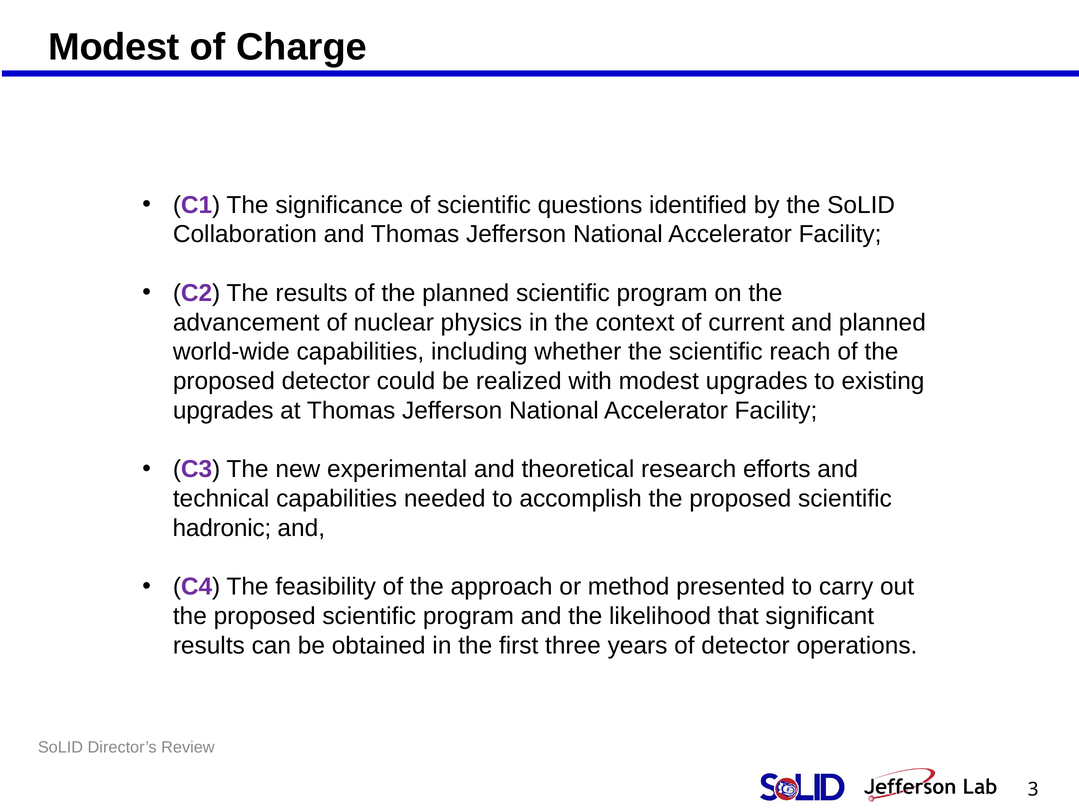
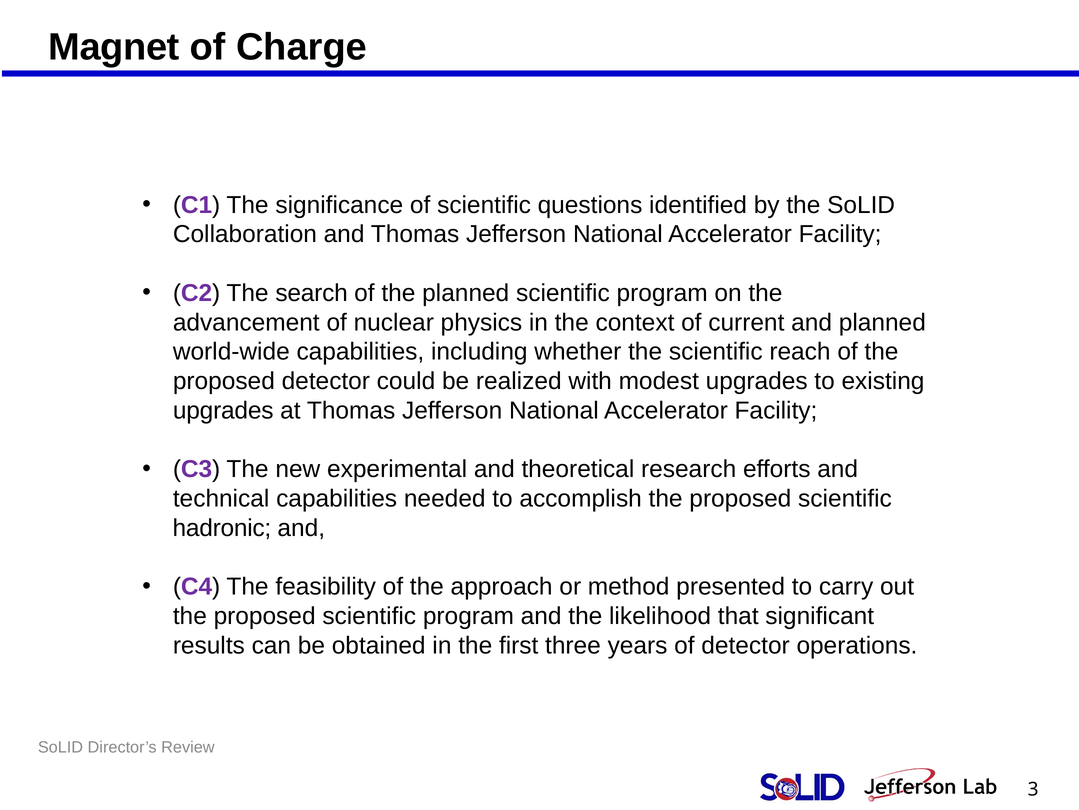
Modest: Modest -> Magnet (114, 47)
The results: results -> search (312, 293)
